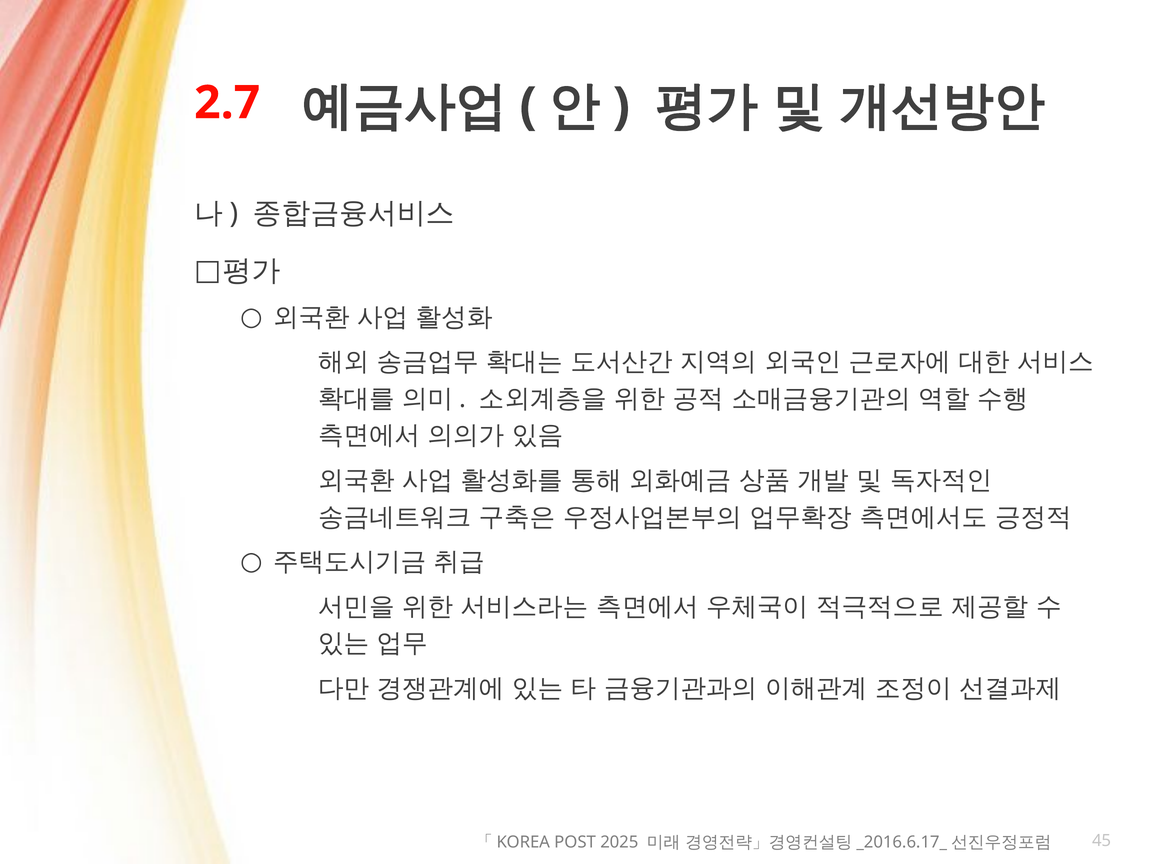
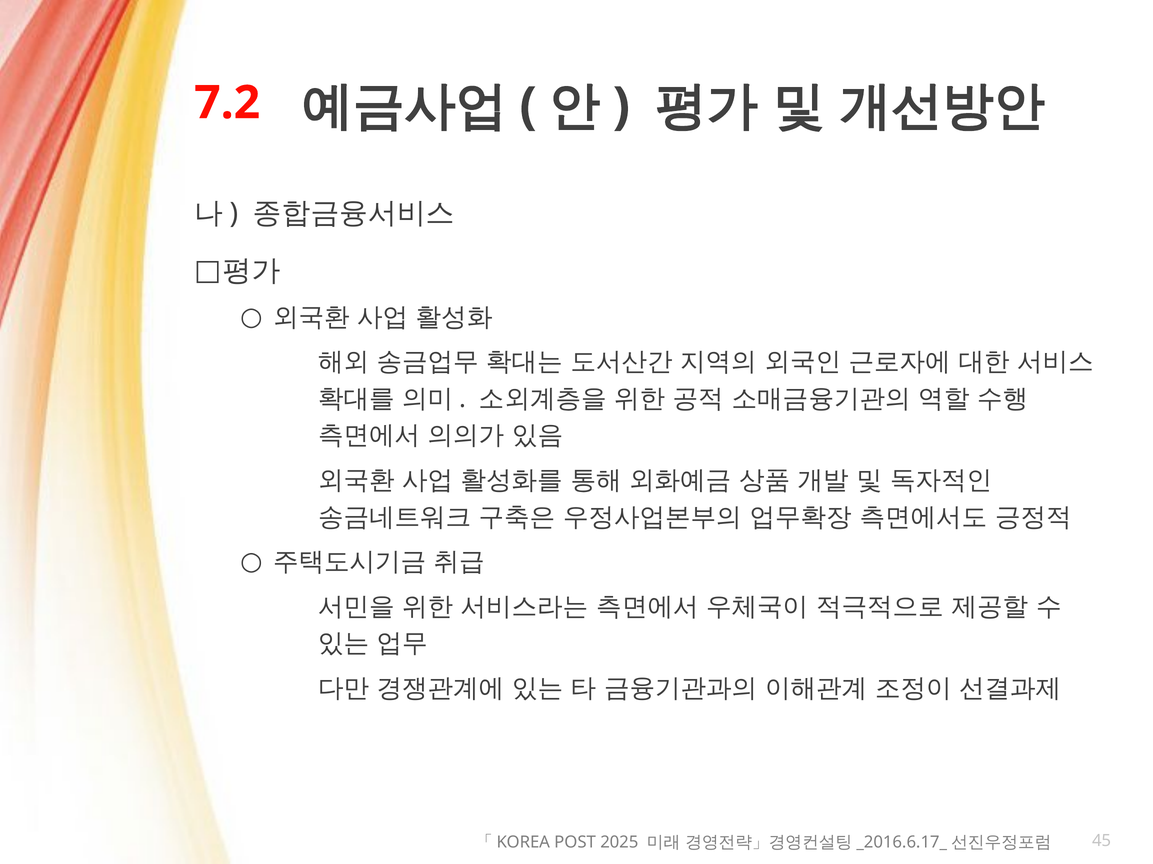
2.7: 2.7 -> 7.2 (227, 103)
